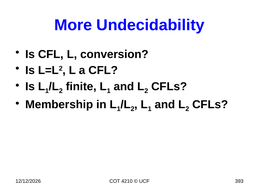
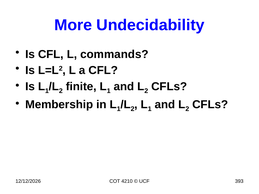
conversion: conversion -> commands (114, 54)
